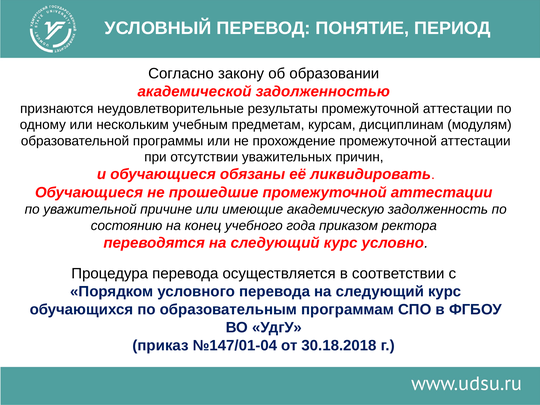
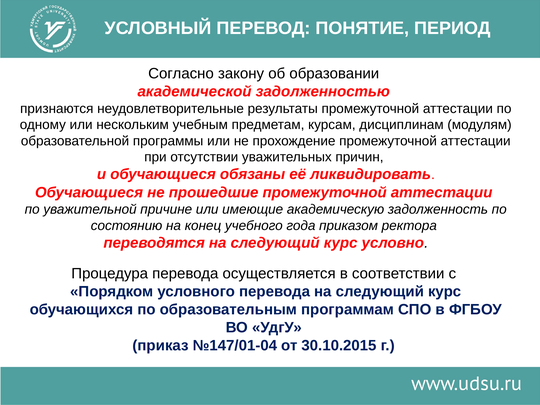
30.18.2018: 30.18.2018 -> 30.10.2015 (339, 345)
